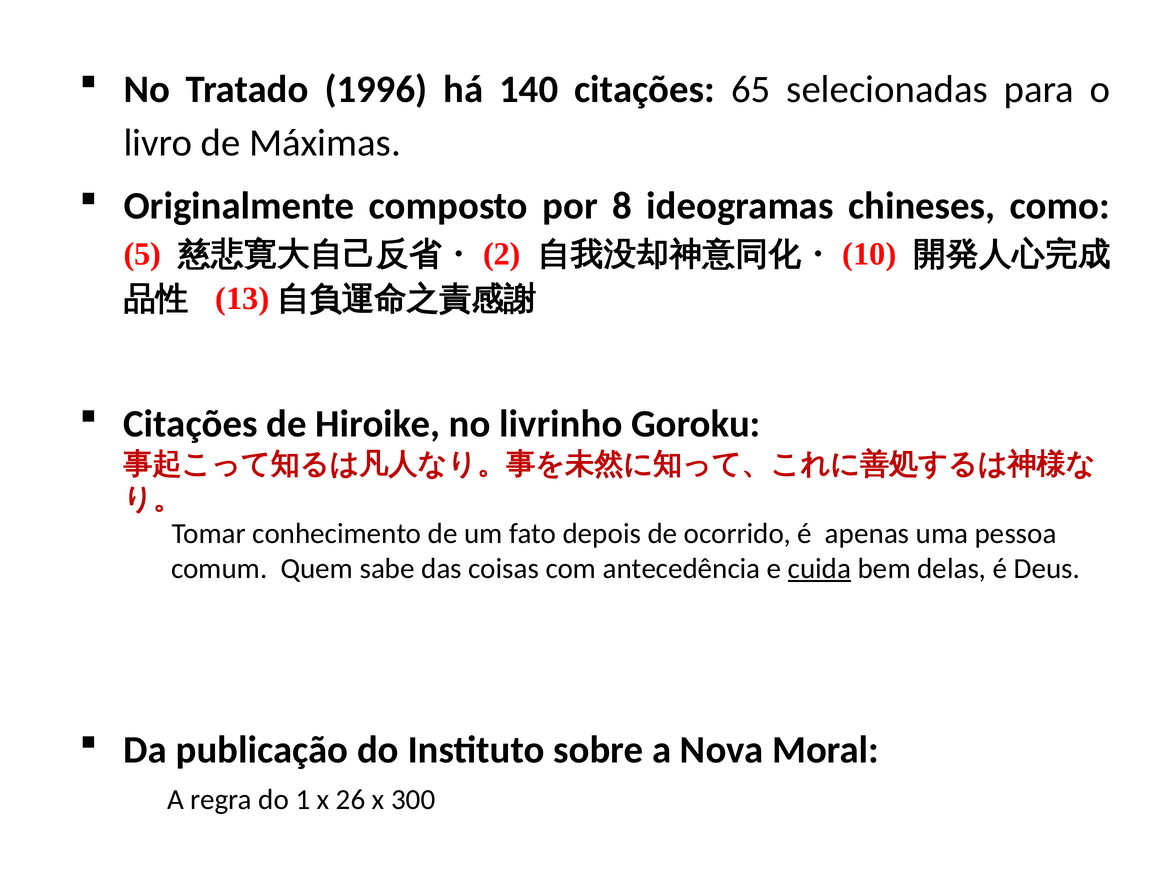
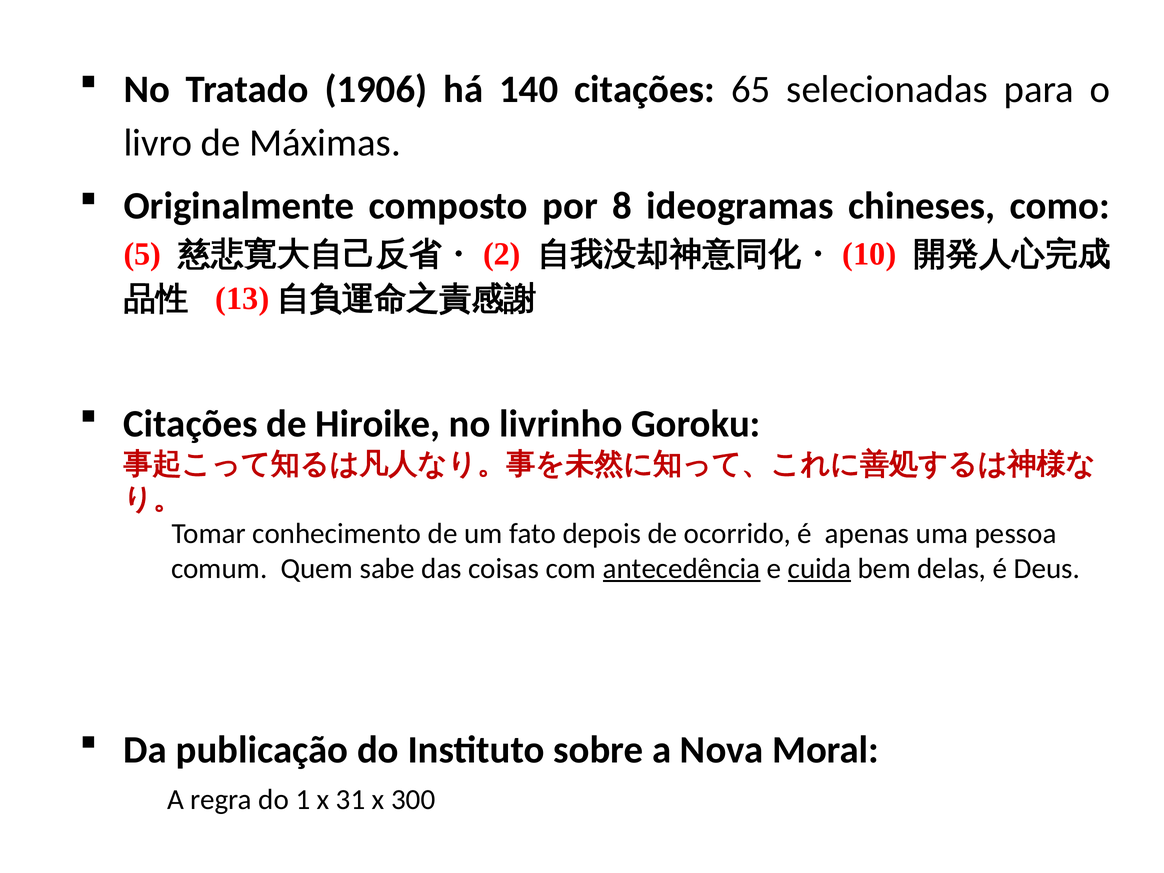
1996: 1996 -> 1906 (376, 89)
antecedência underline: none -> present (682, 569)
26: 26 -> 31 (351, 799)
